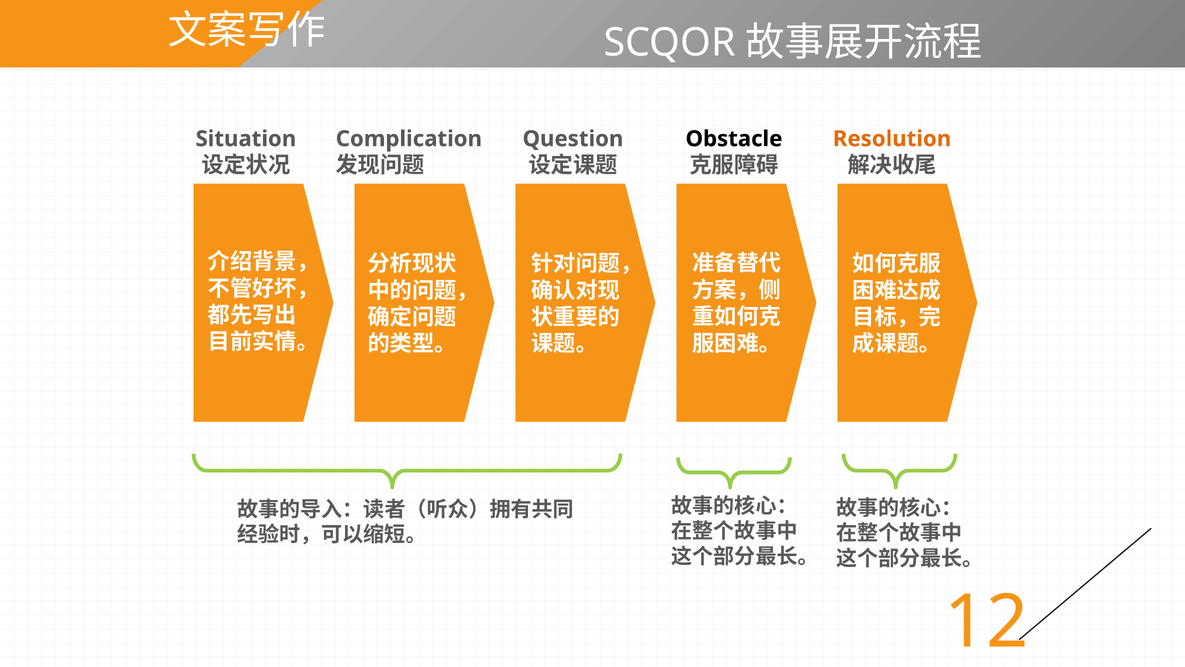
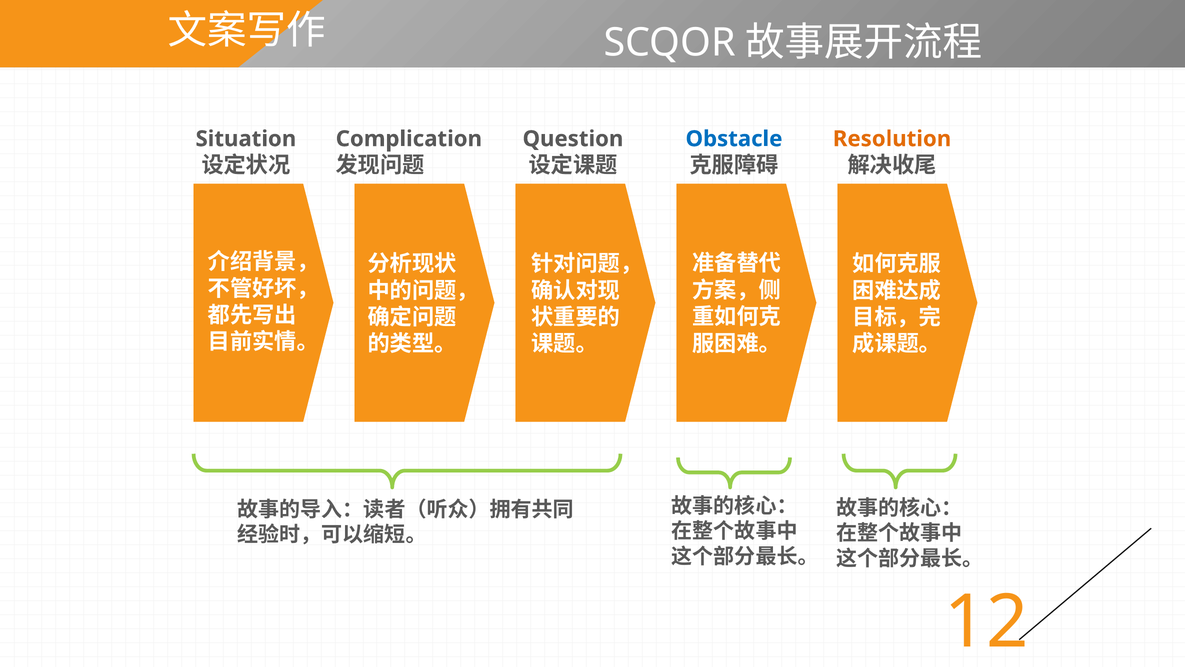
Obstacle colour: black -> blue (734, 139)
